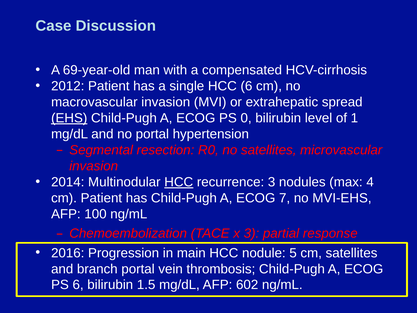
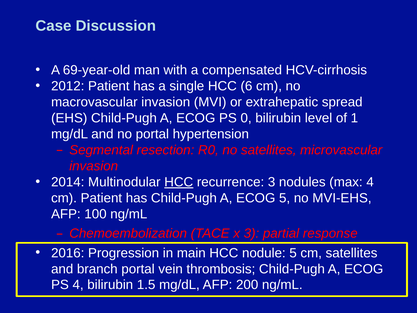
EHS underline: present -> none (69, 118)
ECOG 7: 7 -> 5 (285, 198)
PS 6: 6 -> 4 (78, 285)
602: 602 -> 200 (247, 285)
